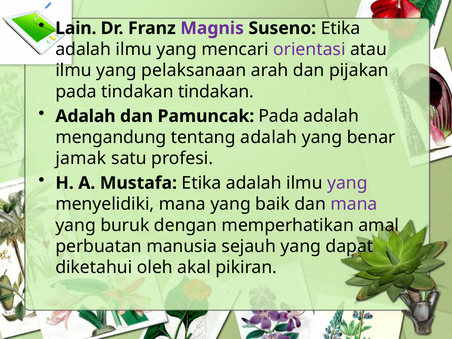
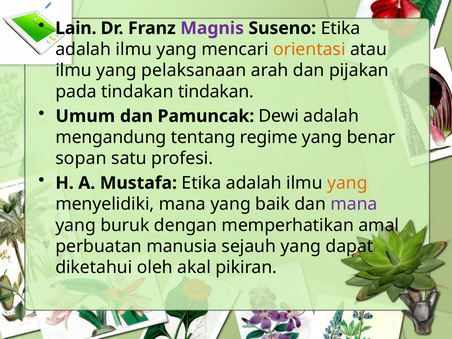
orientasi colour: purple -> orange (309, 49)
Adalah: Adalah -> Umum (85, 116)
Pamuncak Pada: Pada -> Dewi (279, 116)
tentang adalah: adalah -> regime (269, 137)
jamak: jamak -> sopan (81, 158)
yang colour: purple -> orange (347, 183)
